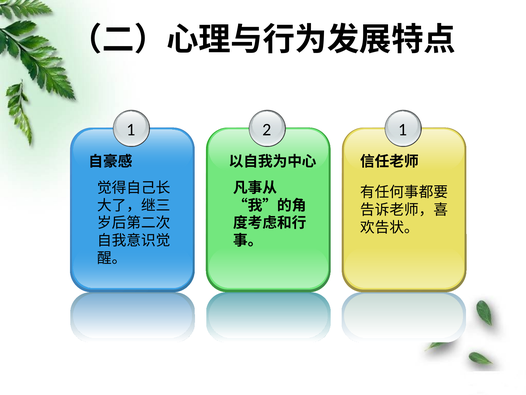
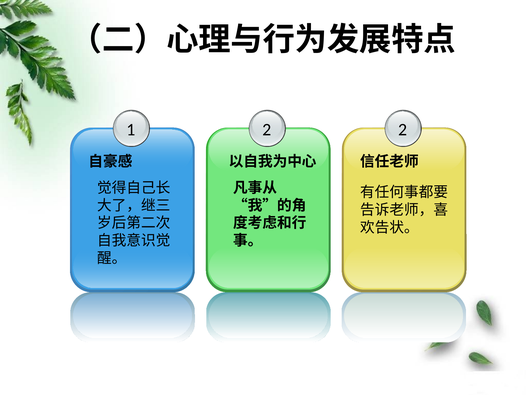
1: 1 -> 2 (403, 129)
